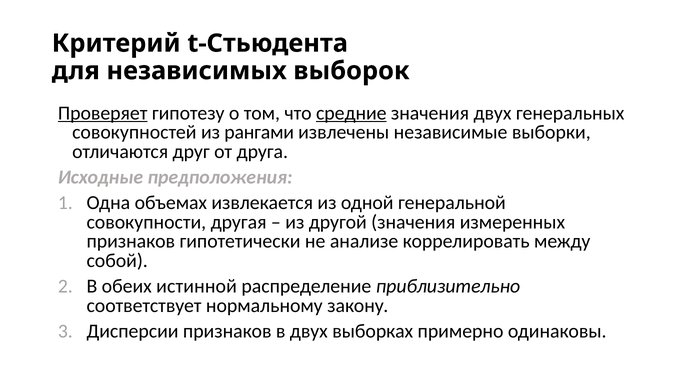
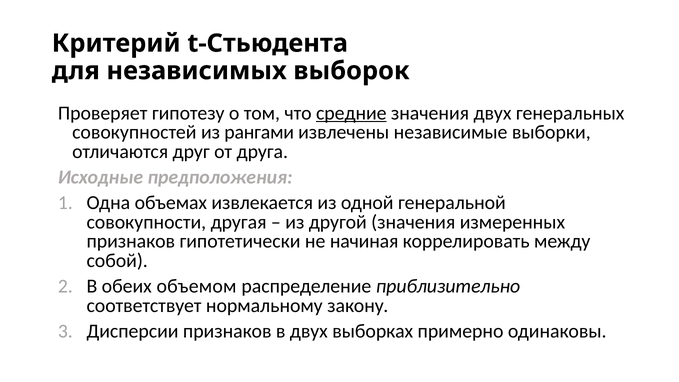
Проверяет underline: present -> none (103, 113)
анализе: анализе -> начиная (364, 241)
истинной: истинной -> объемом (197, 286)
